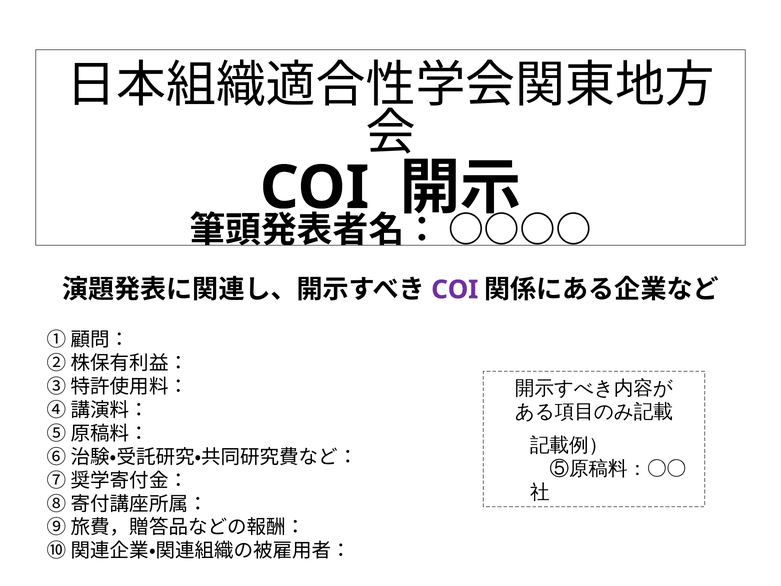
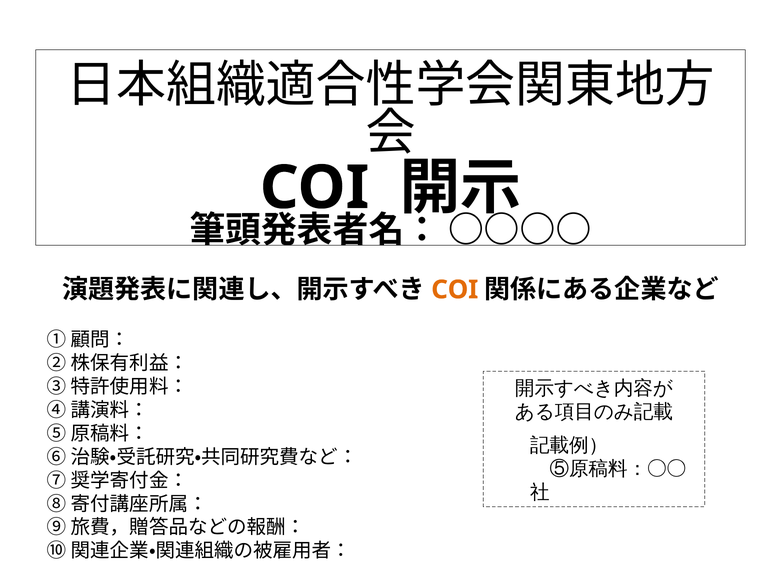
COI colour: purple -> orange (455, 290)
